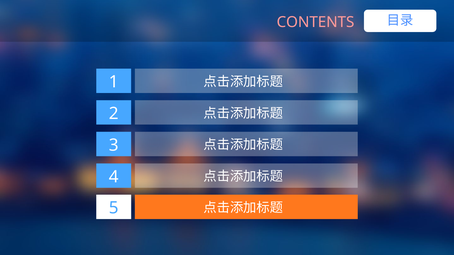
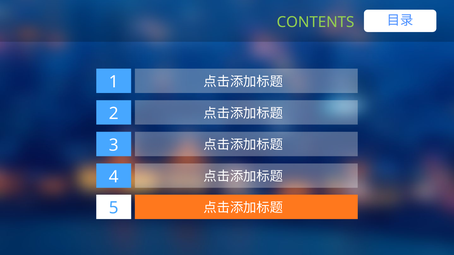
CONTENTS colour: pink -> light green (315, 22)
